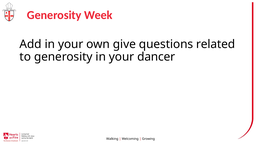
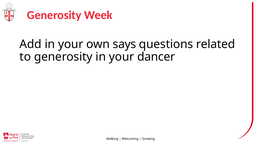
give: give -> says (124, 44)
